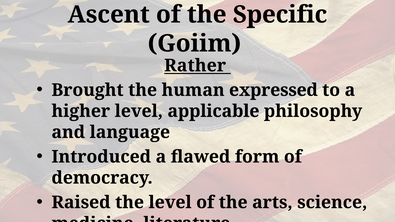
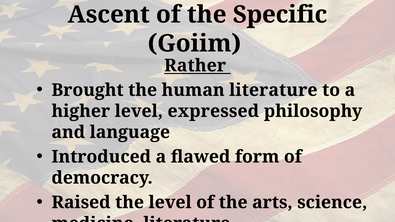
human expressed: expressed -> literature (273, 90)
applicable: applicable -> expressed (213, 111)
